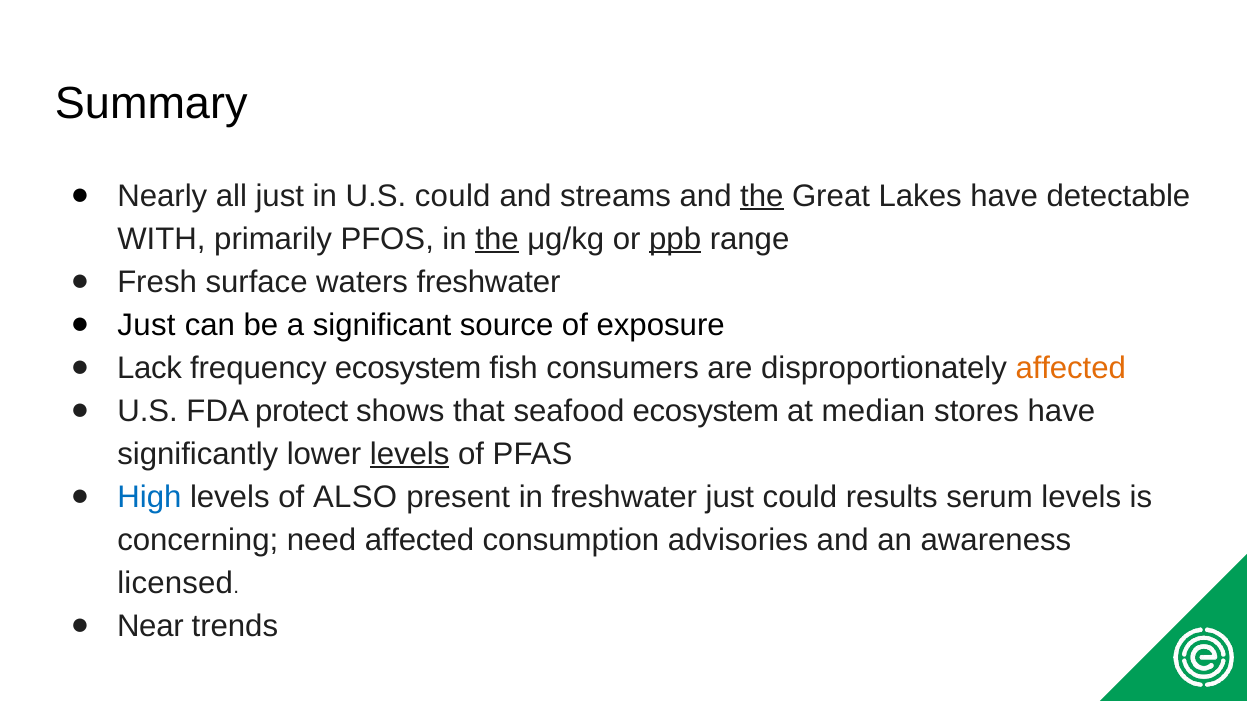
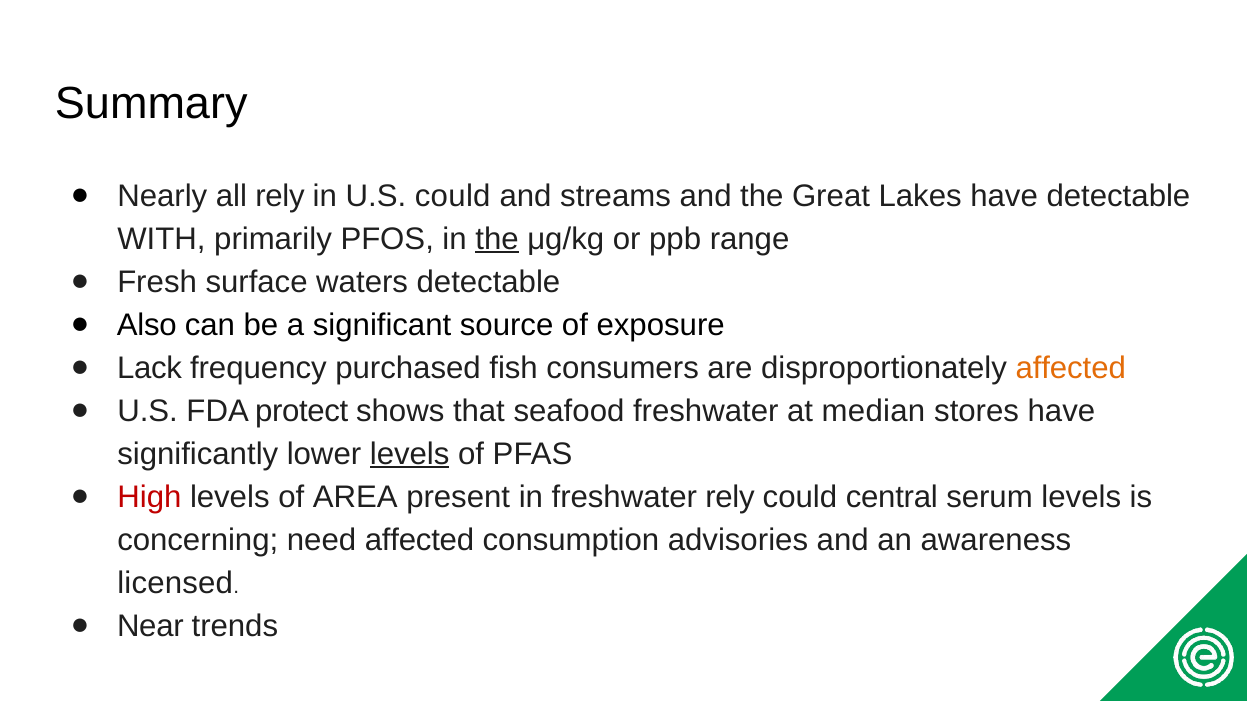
all just: just -> rely (280, 196)
the underline: present -> none (762, 196)
ppb underline: present -> none (675, 239)
waters freshwater: freshwater -> detectable (488, 282)
Just: Just -> Also (147, 325)
frequency ecosystem: ecosystem -> purchased (408, 368)
seafood ecosystem: ecosystem -> freshwater (706, 411)
High colour: blue -> red (149, 497)
ALSO: ALSO -> AREA (355, 497)
freshwater just: just -> rely (730, 497)
results: results -> central (892, 497)
